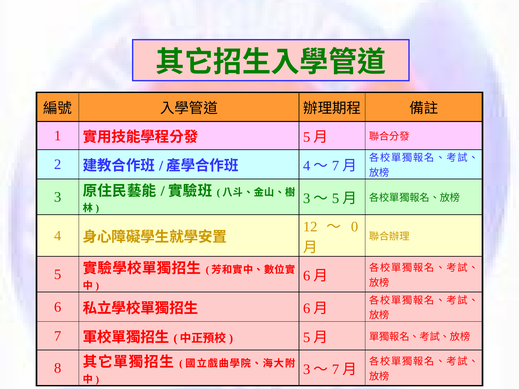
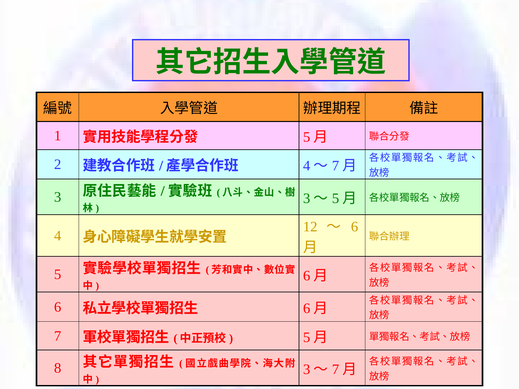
0: 0 -> 6 (355, 227)
